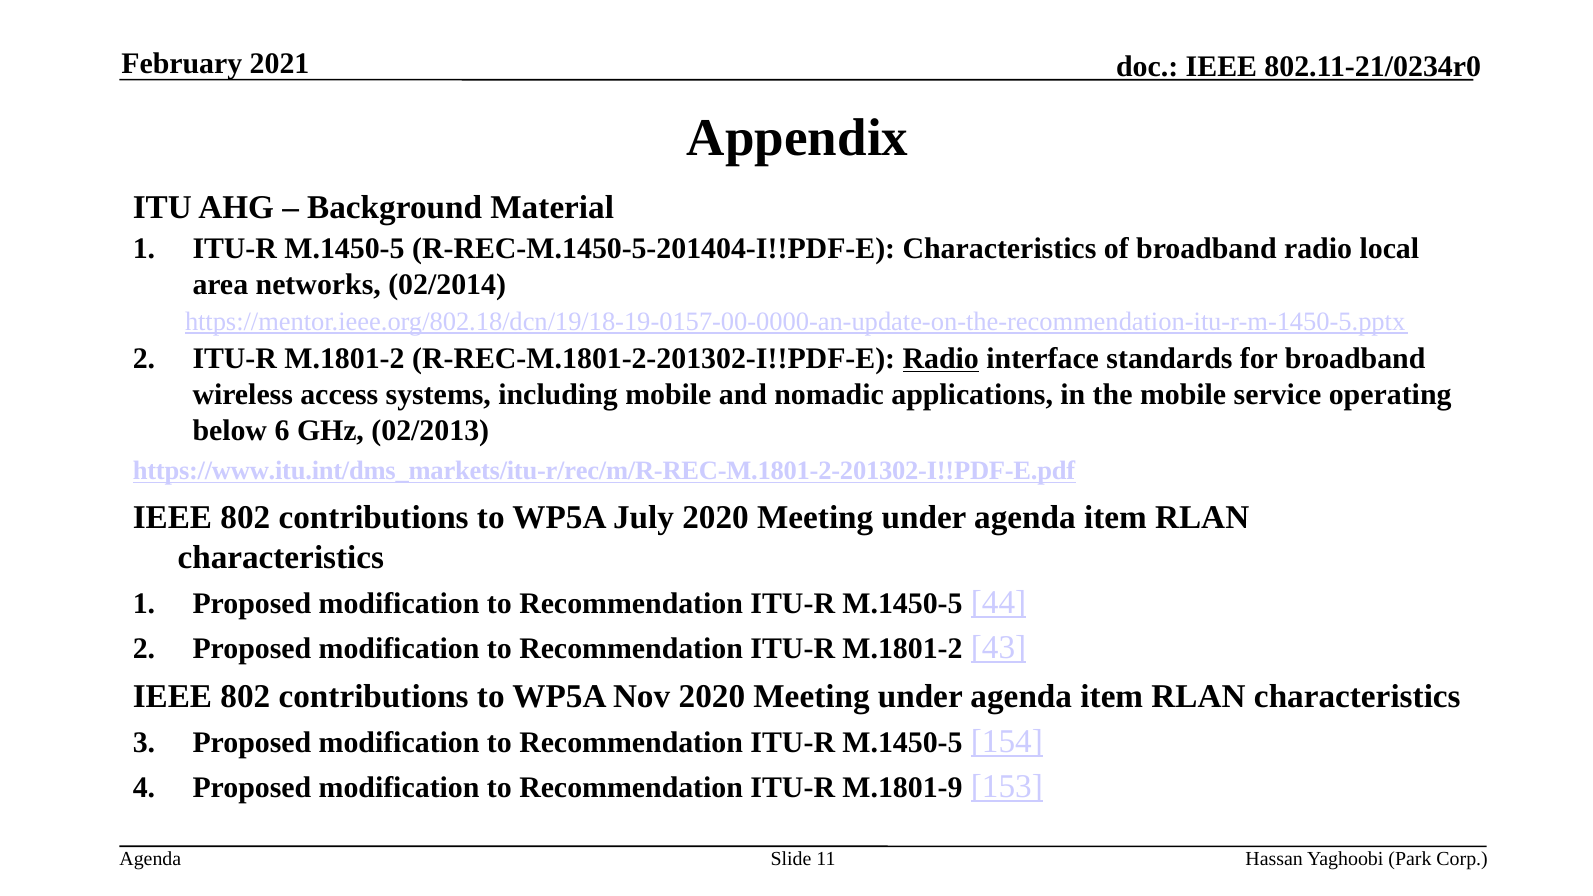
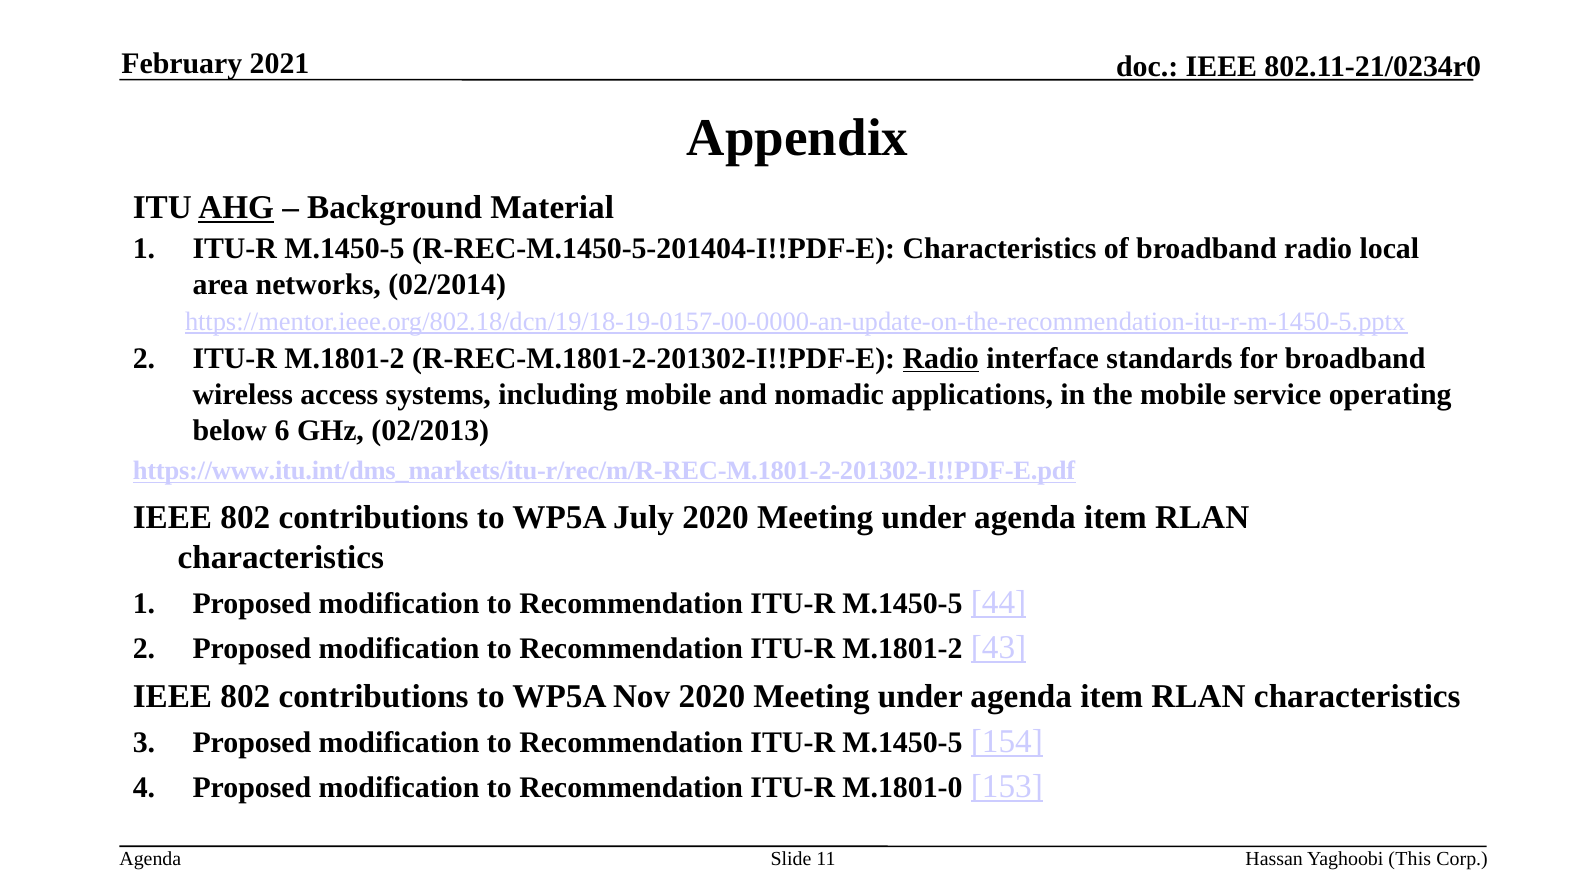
AHG underline: none -> present (236, 208)
M.1801-9: M.1801-9 -> M.1801-0 (903, 788)
Park: Park -> This (1410, 859)
